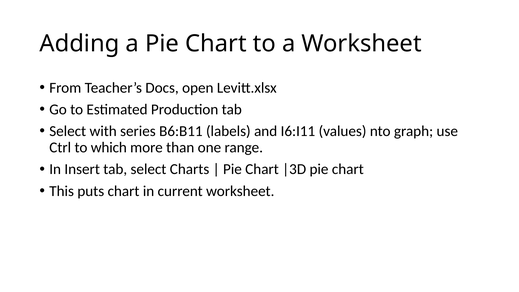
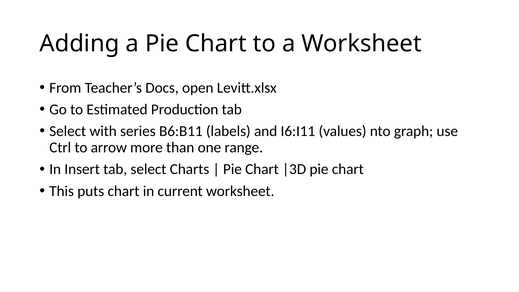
which: which -> arrow (109, 147)
